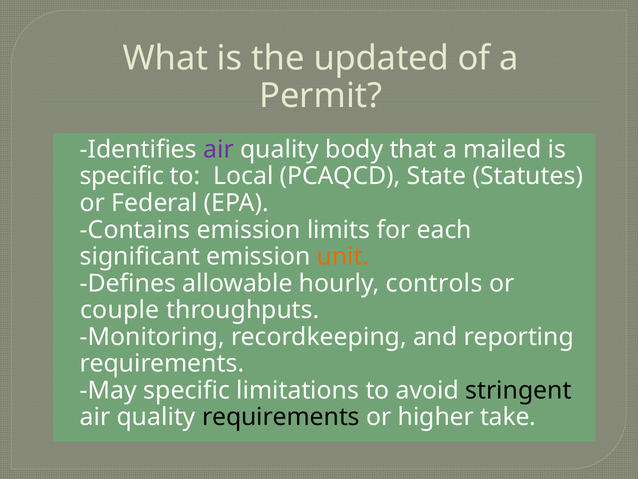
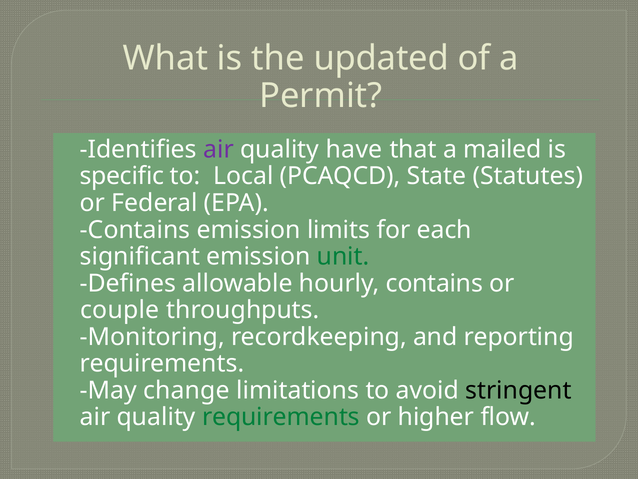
body: body -> have (354, 149)
unit colour: orange -> green (343, 256)
hourly controls: controls -> contains (434, 283)
May specific: specific -> change (187, 390)
requirements colour: black -> green (281, 417)
take: take -> flow (508, 417)
